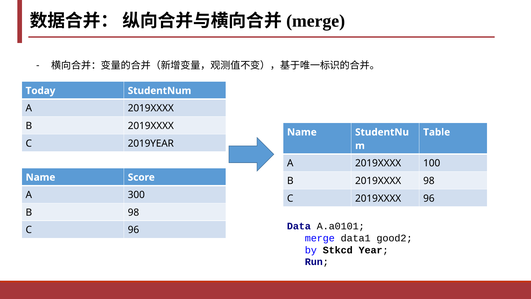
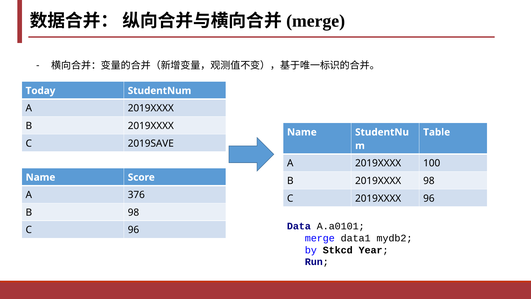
2019YEAR: 2019YEAR -> 2019SAVE (151, 143)
300: 300 -> 376 (136, 195)
good2: good2 -> mydb2 (394, 238)
